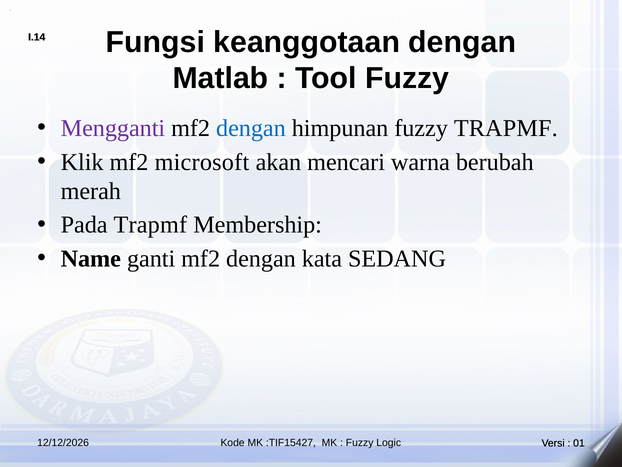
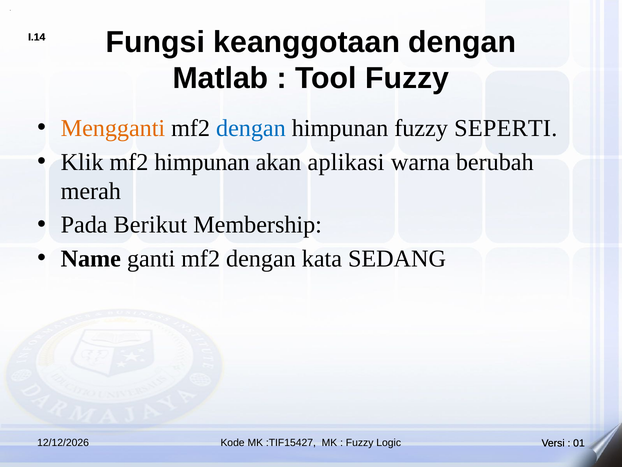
Mengganti colour: purple -> orange (113, 128)
fuzzy TRAPMF: TRAPMF -> SEPERTI (506, 128)
mf2 microsoft: microsoft -> himpunan (202, 162)
mencari: mencari -> aplikasi (346, 162)
Pada Trapmf: Trapmf -> Berikut (150, 225)
